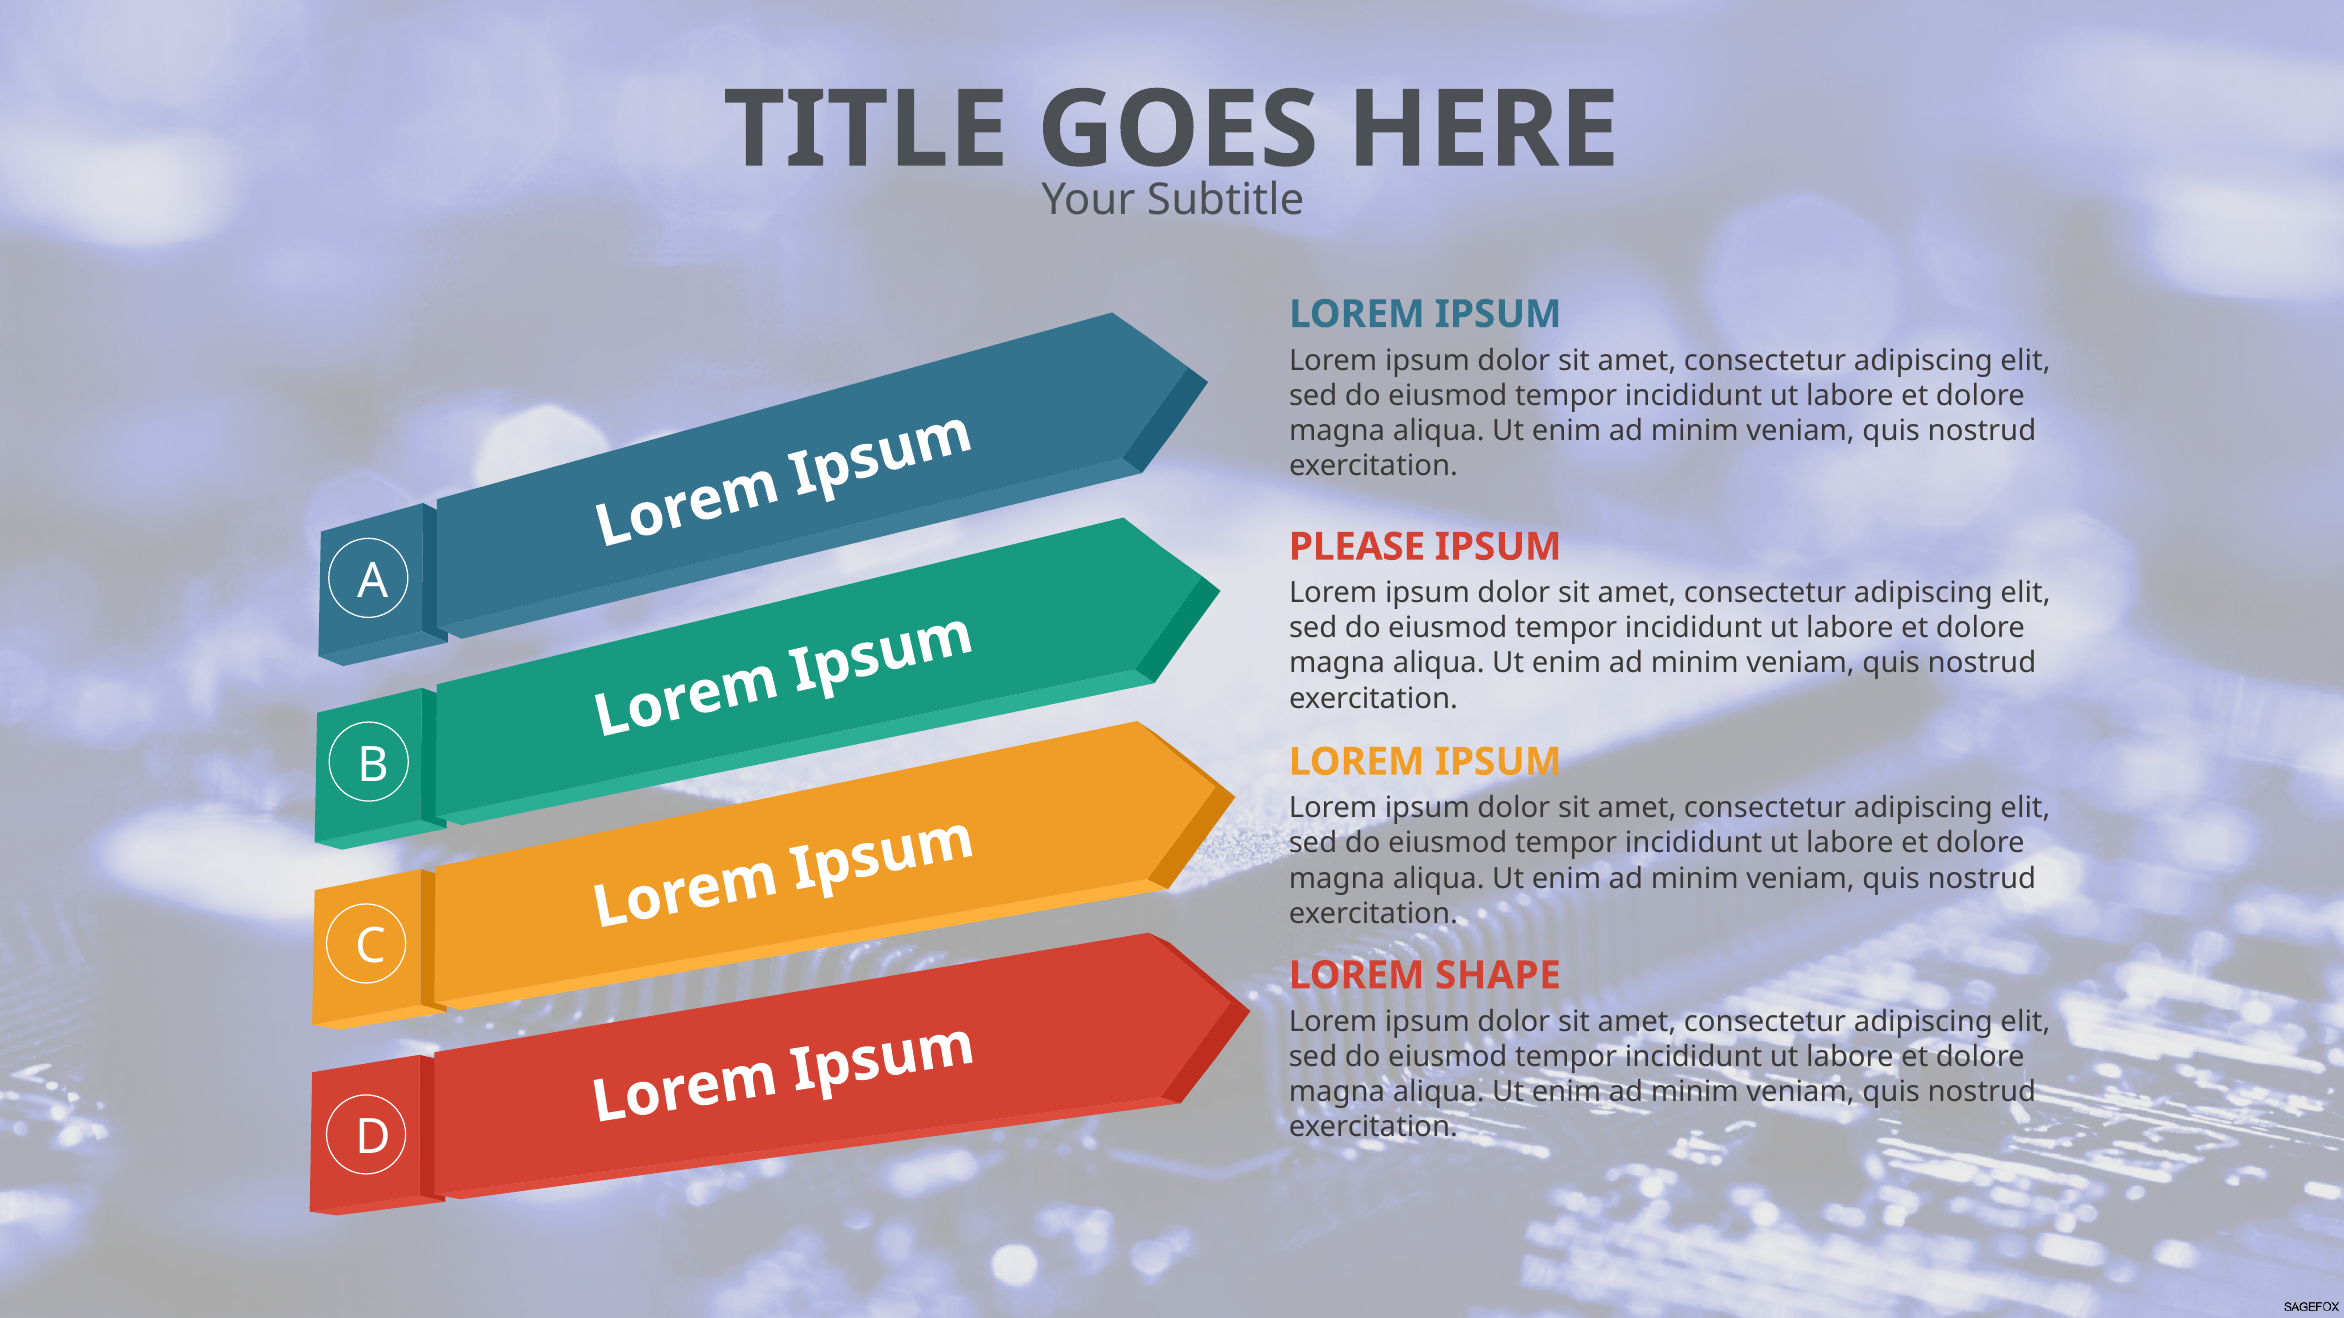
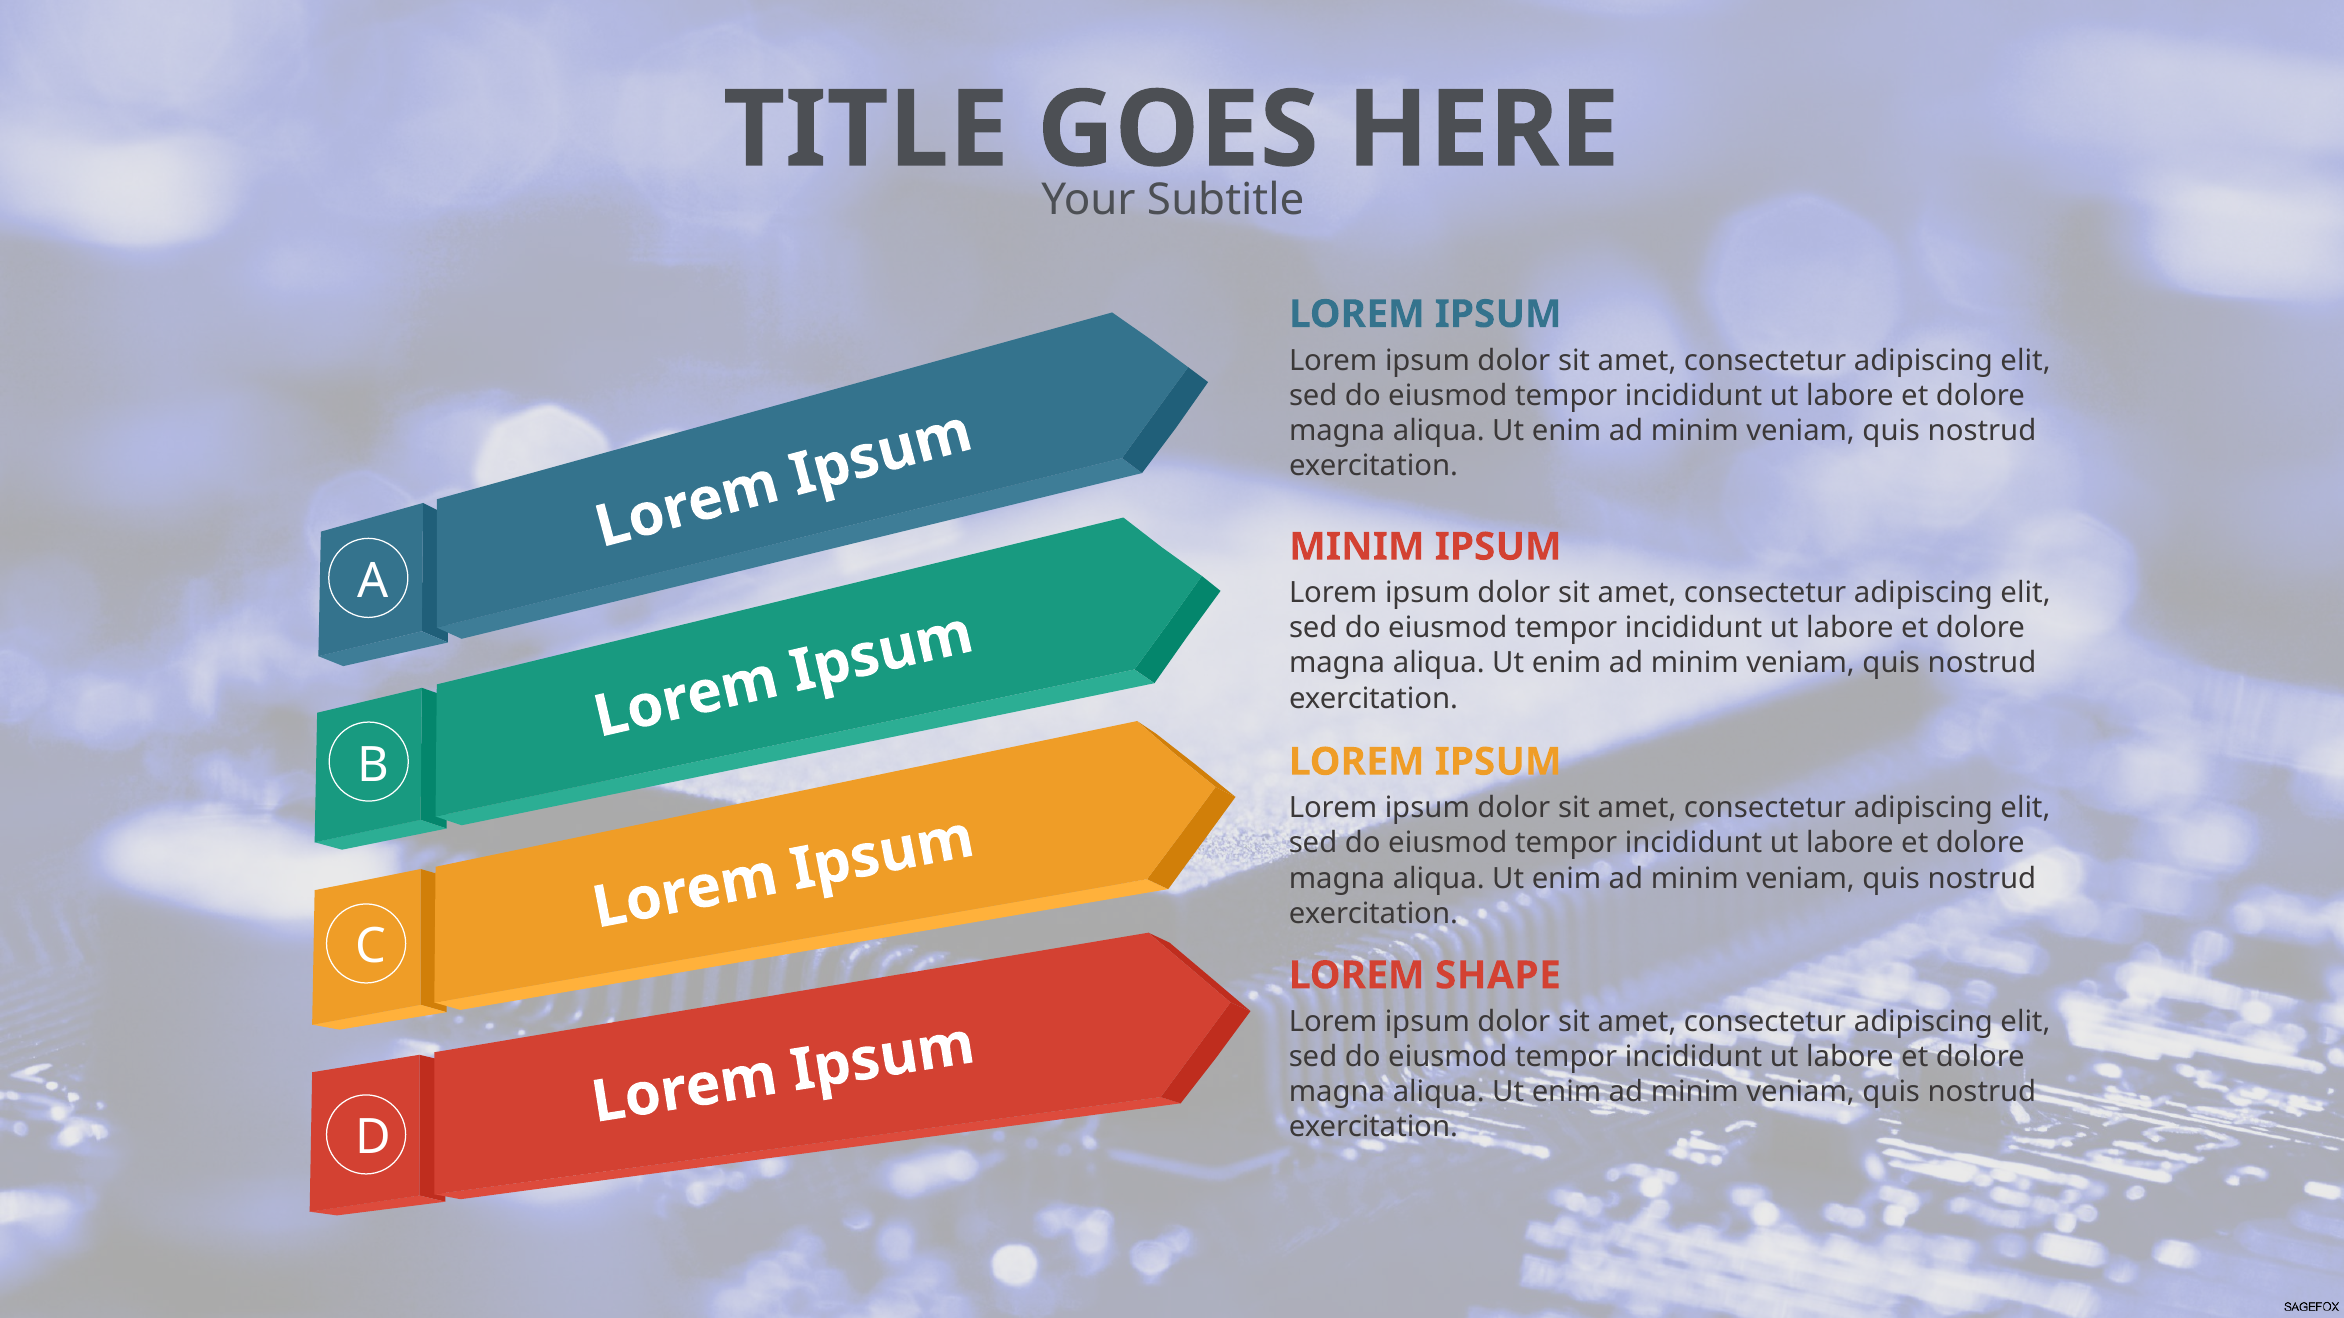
PLEASE: PLEASE -> MINIM (1357, 547)
